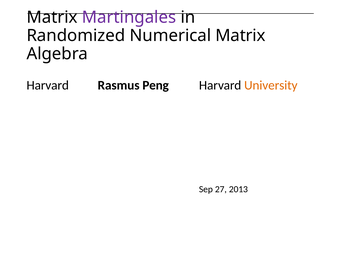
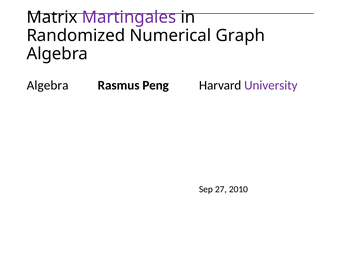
Numerical Matrix: Matrix -> Graph (240, 35)
Harvard: Harvard -> Algebra (48, 85)
University colour: orange -> purple (271, 85)
2013: 2013 -> 2010 (238, 189)
